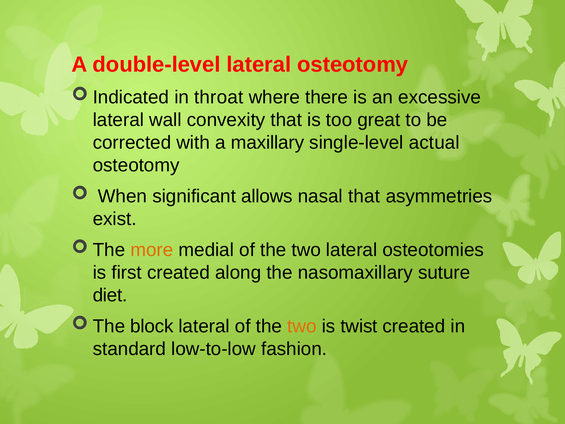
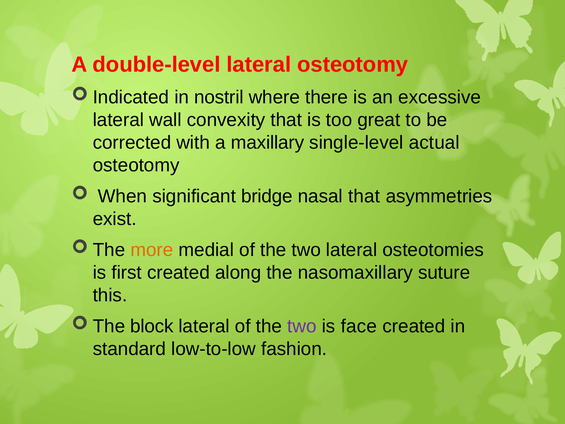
throat: throat -> nostril (219, 97)
allows: allows -> bridge (267, 196)
diet: diet -> this (110, 295)
two colour: orange -> purple (302, 326)
twist: twist -> face (359, 326)
